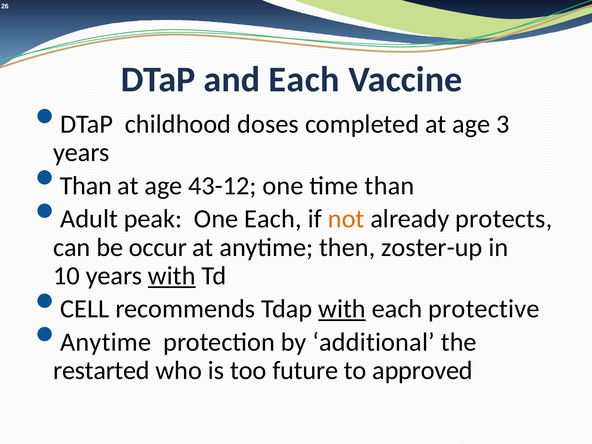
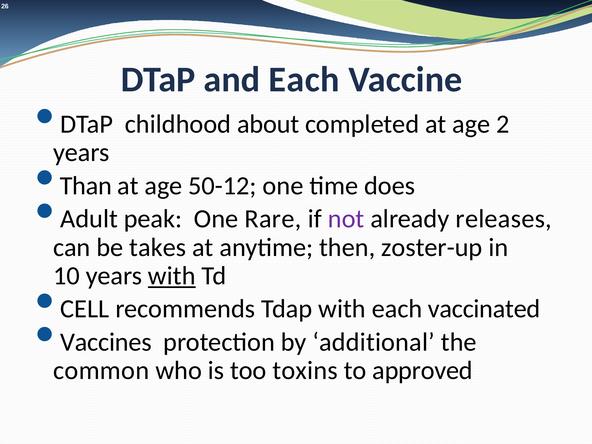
doses: doses -> about (268, 124)
3: 3 -> 2 (503, 124)
43-12: 43-12 -> 50-12 (222, 186)
time than: than -> does (390, 186)
One Each: Each -> Rare (273, 219)
not colour: orange -> purple (346, 219)
protects: protects -> releases (504, 219)
occur: occur -> takes (158, 247)
with underline: present -> none (342, 309)
protective: protective -> vaccinated (484, 309)
Anytime: Anytime -> Vaccines (106, 342)
restarted: restarted -> common (101, 371)
future: future -> toxins (305, 371)
